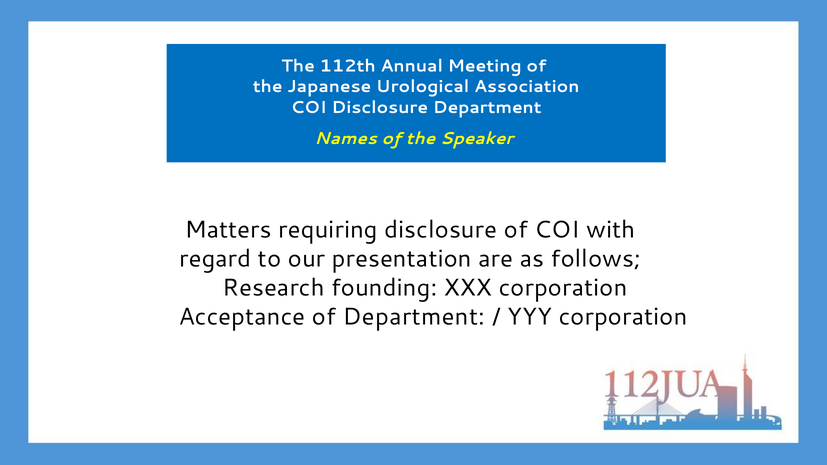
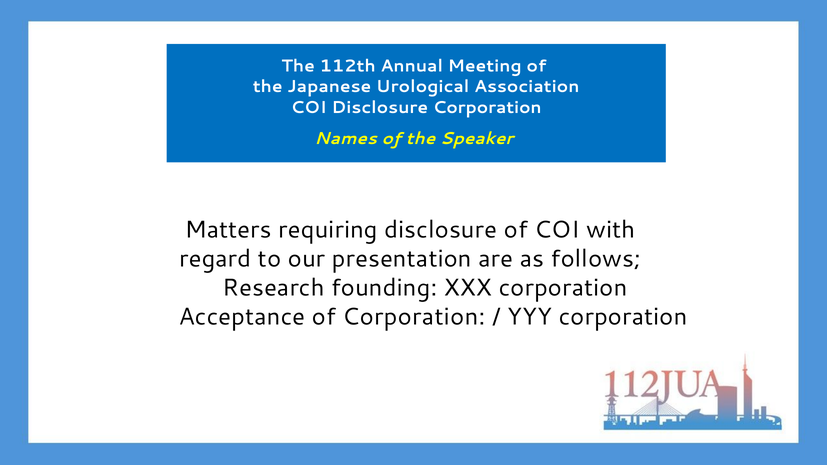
Disclosure Department: Department -> Corporation (487, 107)
of Department: Department -> Corporation (414, 317)
